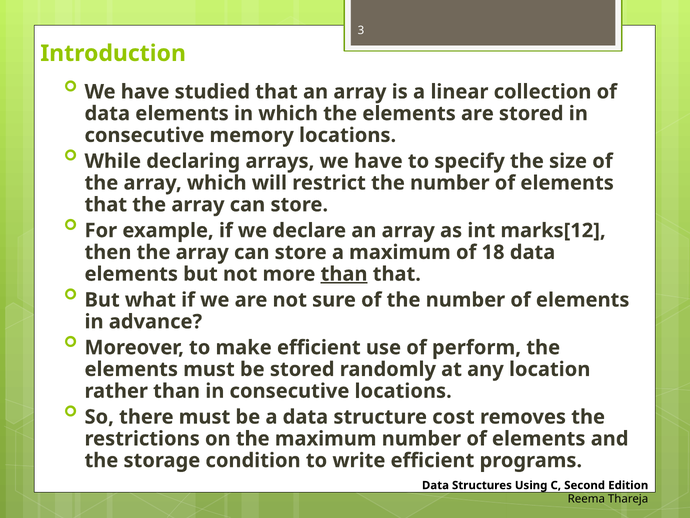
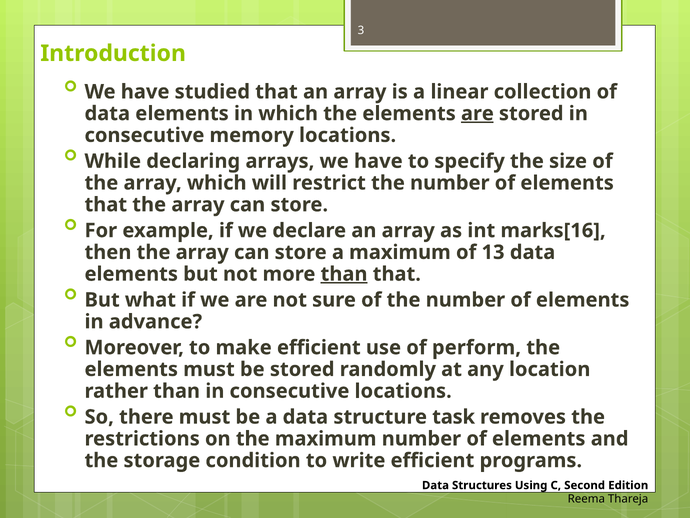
are underline: none -> present (477, 113)
marks[12: marks[12 -> marks[16 (553, 230)
18: 18 -> 13 (493, 252)
cost: cost -> task (454, 417)
